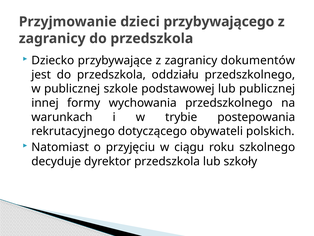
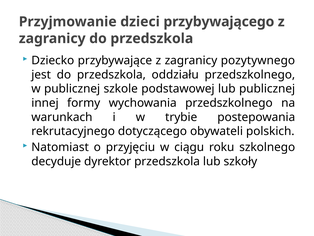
dokumentów: dokumentów -> pozytywnego (258, 60)
